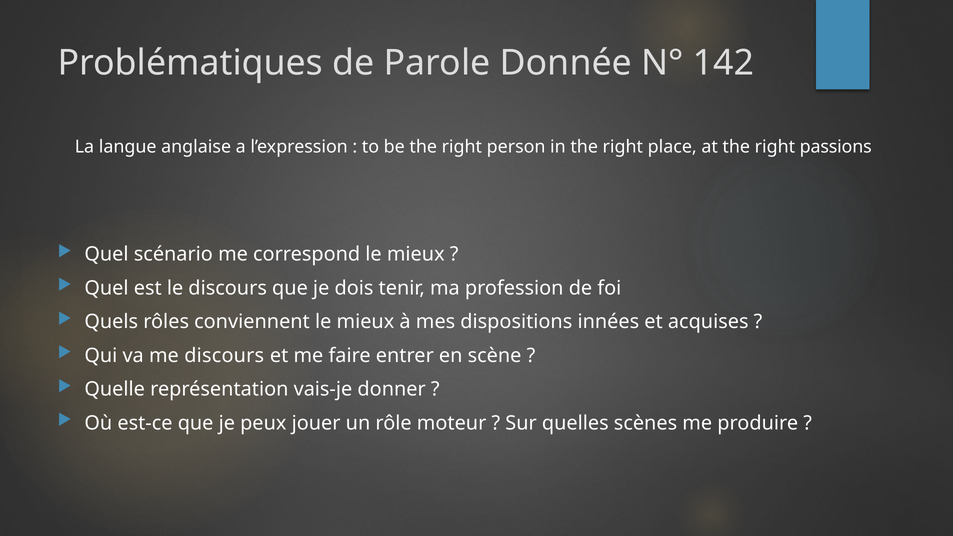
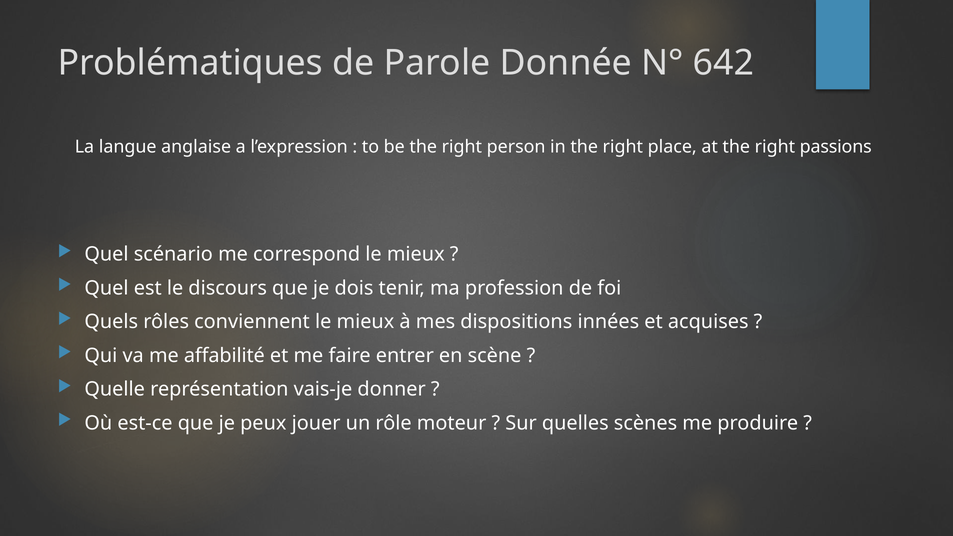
142: 142 -> 642 (724, 63)
me discours: discours -> affabilité (224, 356)
